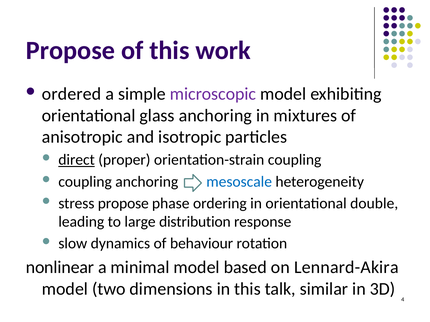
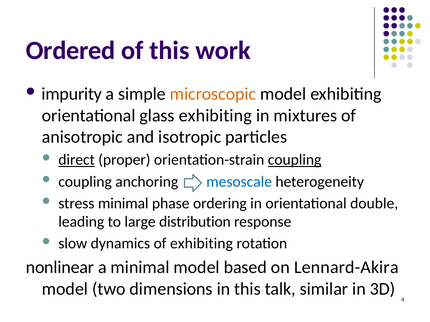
Propose: Propose -> Ordered (71, 51)
ordered: ordered -> impurity (72, 94)
microscopic colour: purple -> orange (213, 94)
glass anchoring: anchoring -> exhibiting (215, 116)
coupling underline: none -> present (295, 160)
stress propose: propose -> minimal (123, 204)
of behaviour: behaviour -> exhibiting (201, 244)
